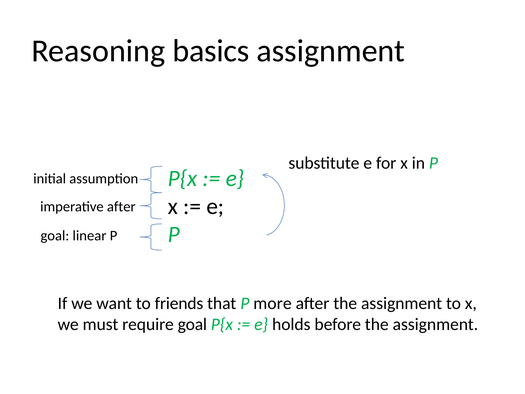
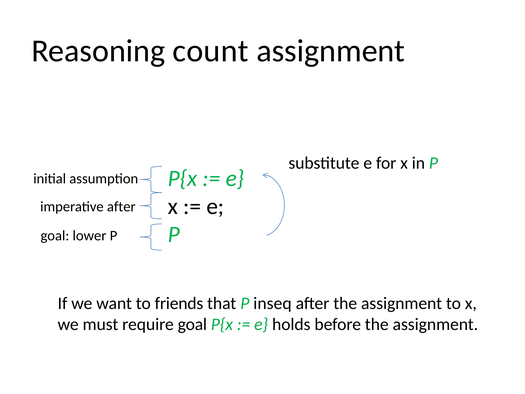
basics: basics -> count (211, 51)
linear: linear -> lower (90, 235)
more: more -> inseq (272, 303)
